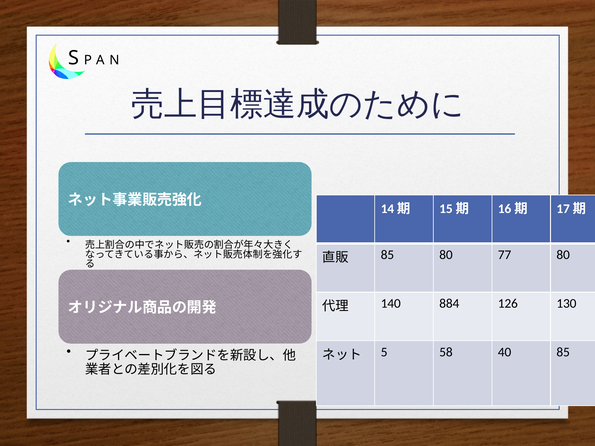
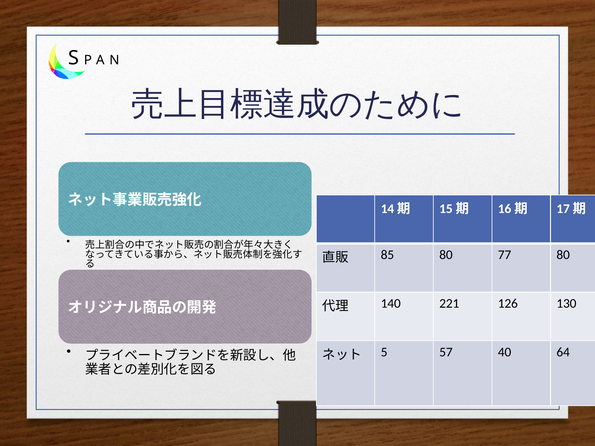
884: 884 -> 221 (449, 304)
58: 58 -> 57 (446, 352)
40 85: 85 -> 64 (563, 352)
